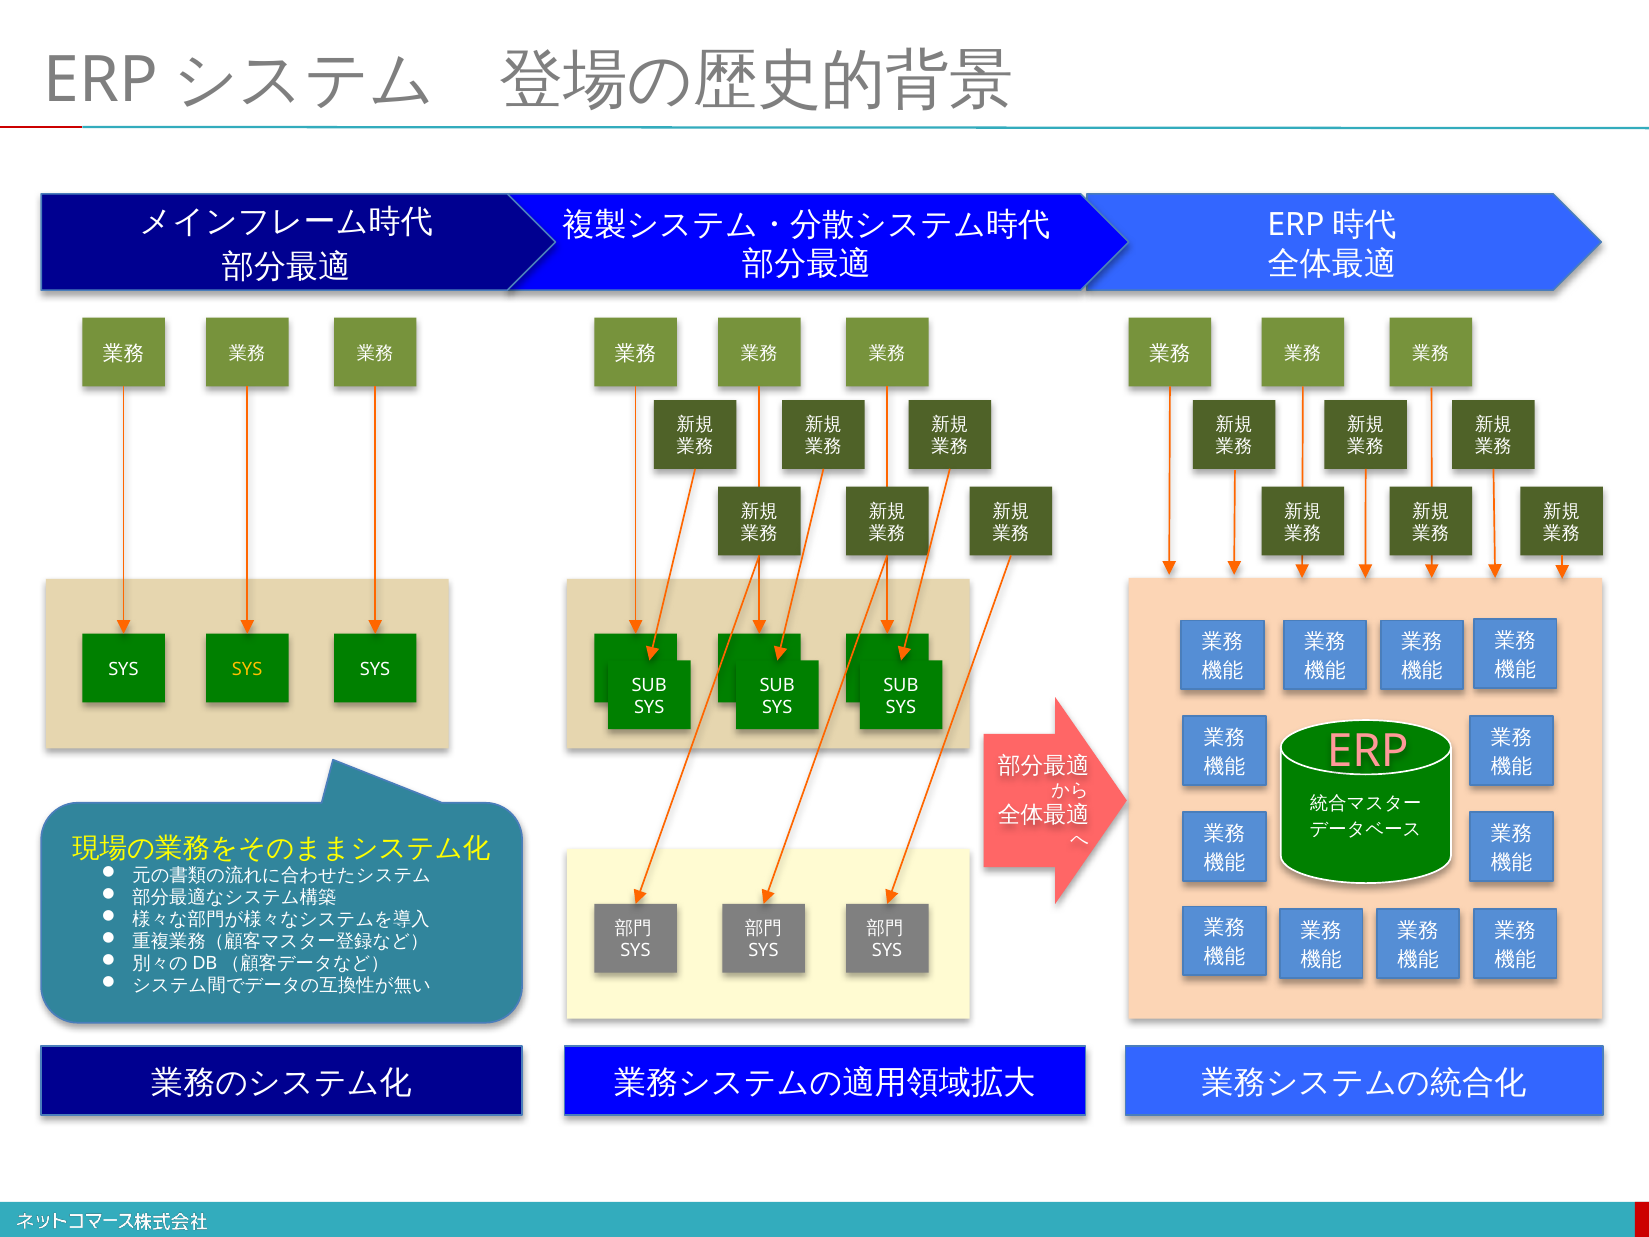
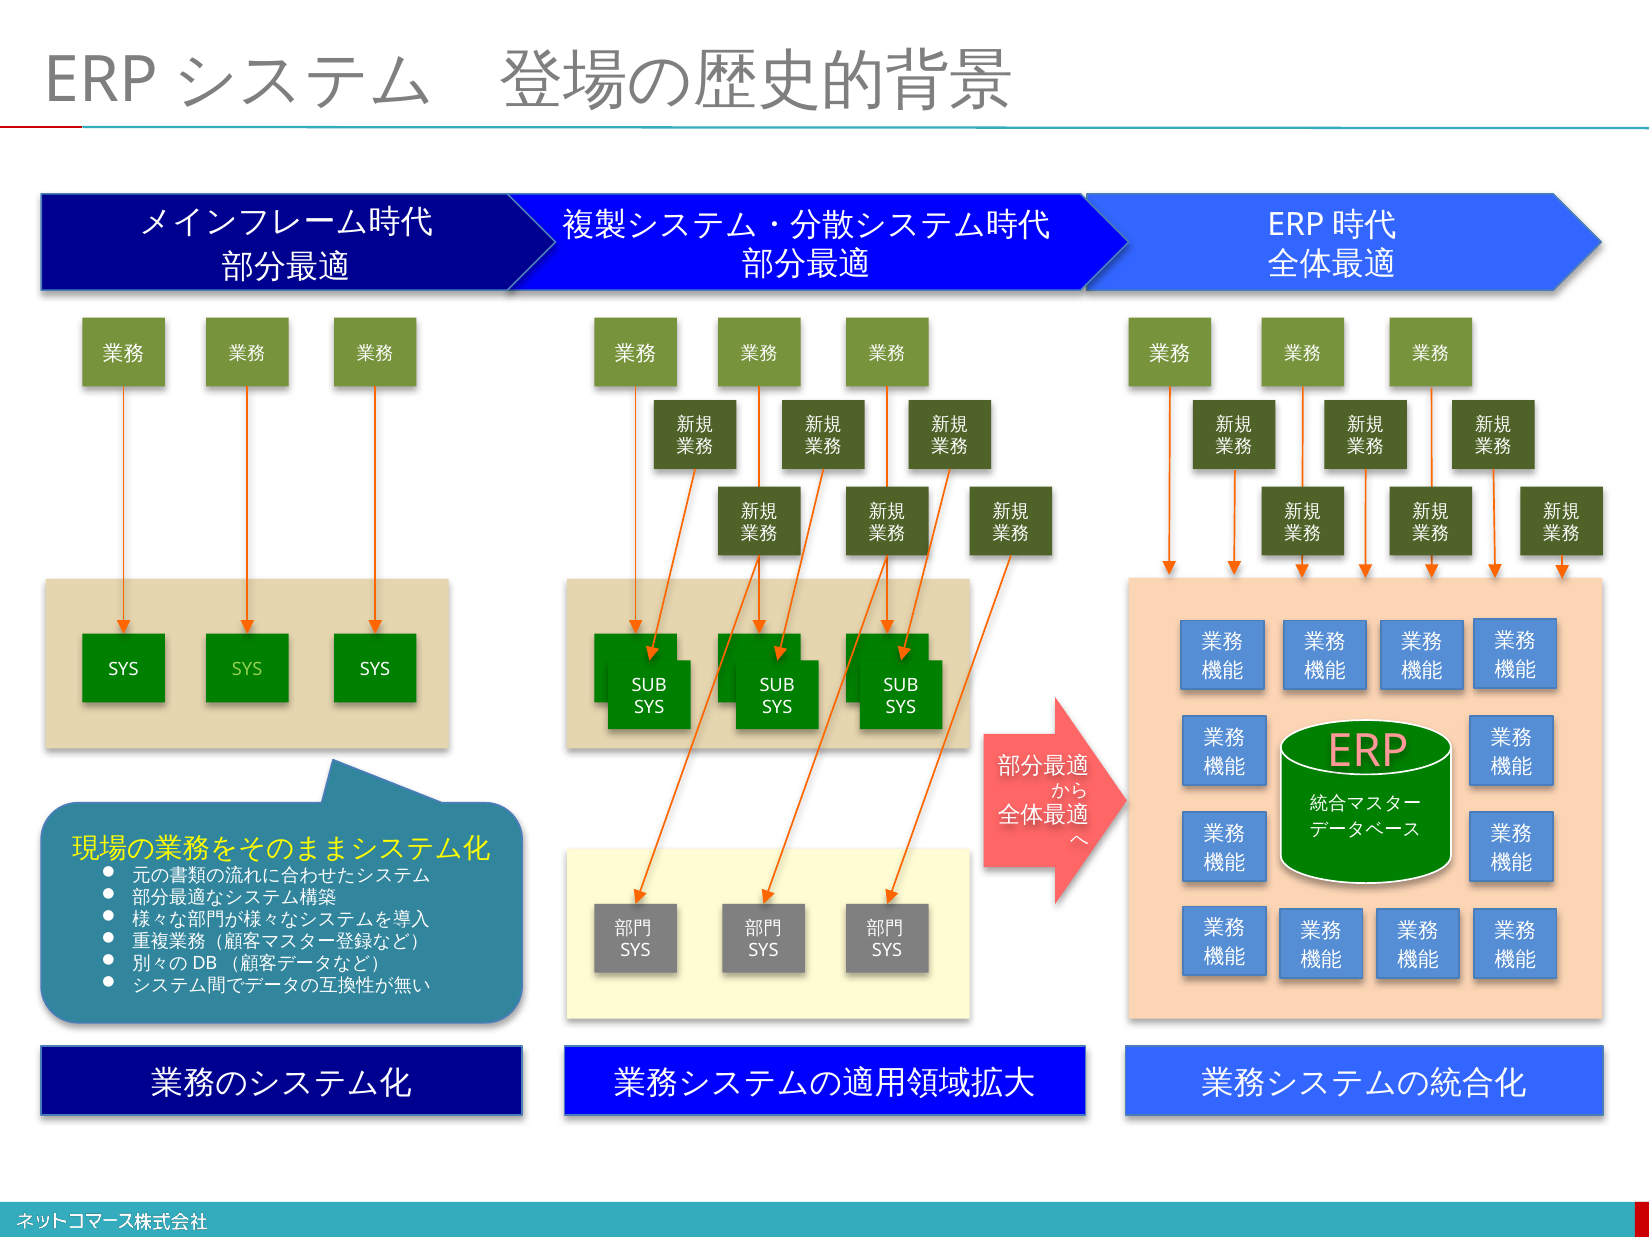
SYS colour: yellow -> light green (247, 669)
